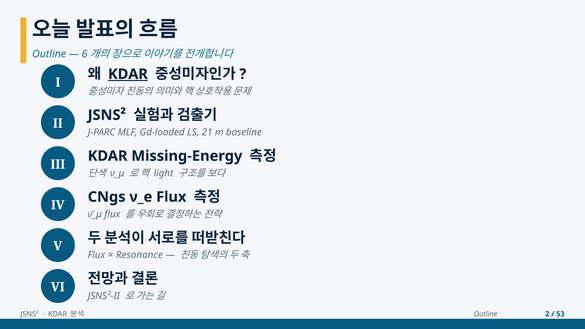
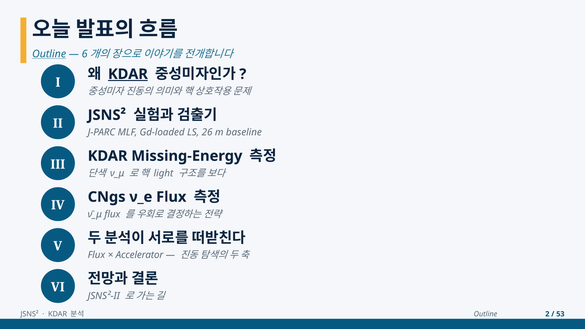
Outline underline: none -> present (49, 54)
21: 21 -> 26 (207, 132)
Resonance: Resonance -> Accelerator (140, 255)
